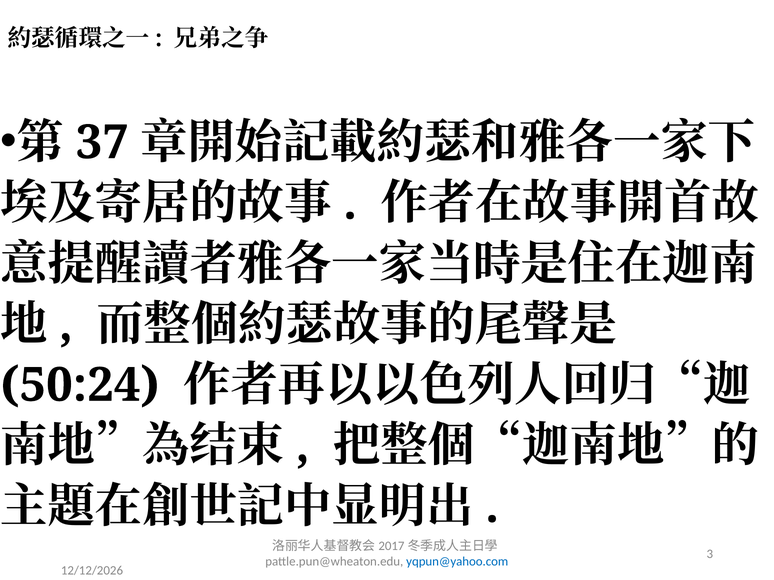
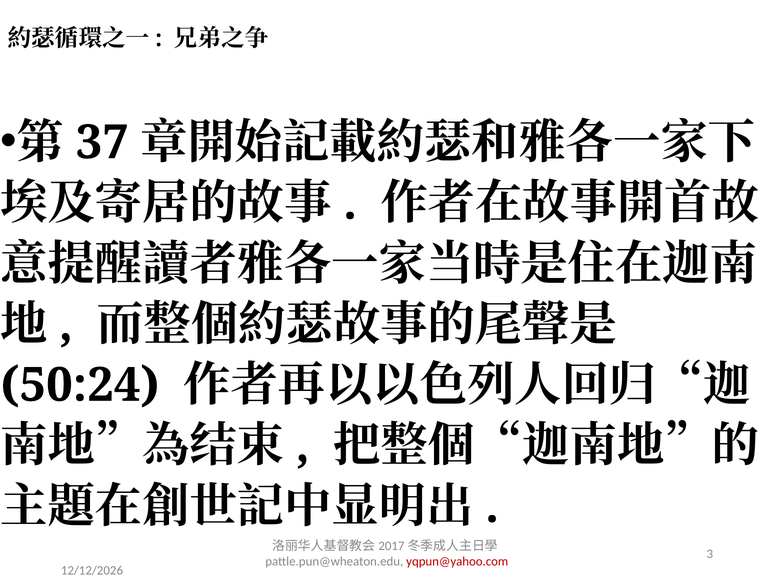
yqpun@yahoo.com colour: blue -> red (457, 562)
